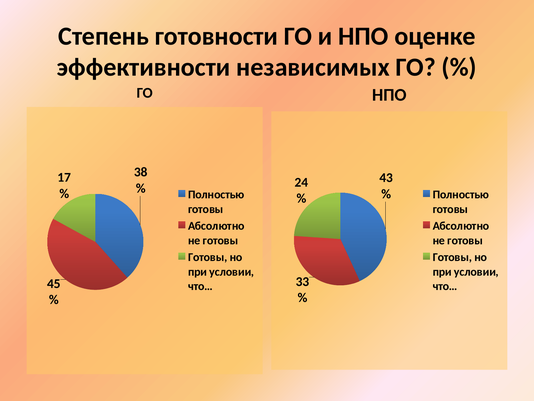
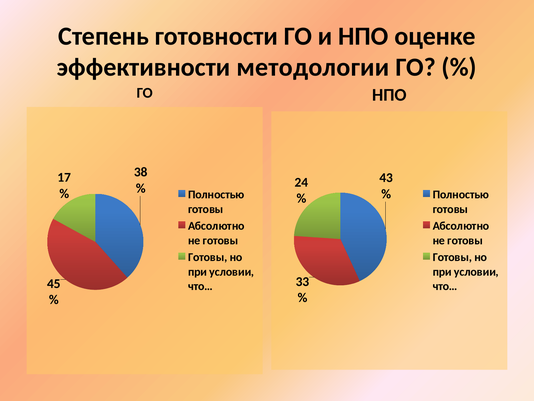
независимых: независимых -> методологии (313, 67)
